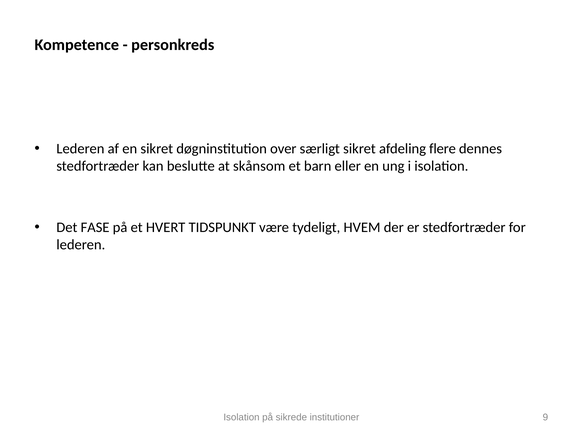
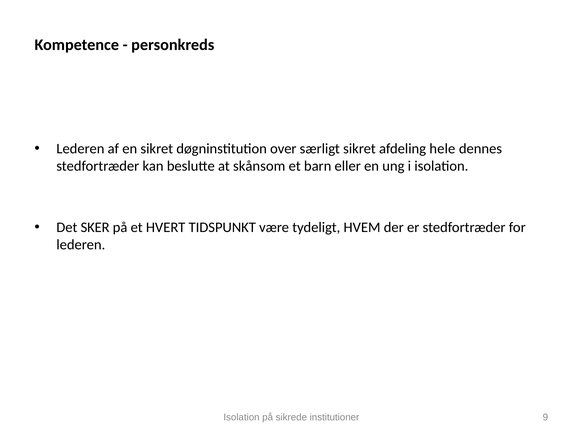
flere: flere -> hele (442, 149)
FASE: FASE -> SKER (95, 227)
